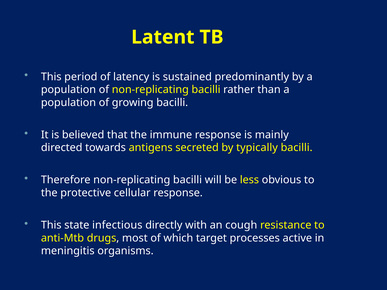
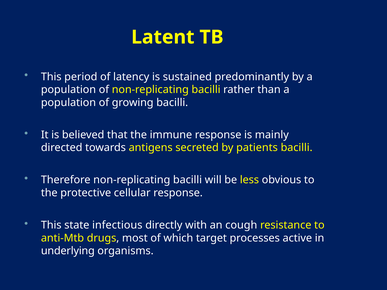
typically: typically -> patients (257, 148)
meningitis: meningitis -> underlying (68, 251)
